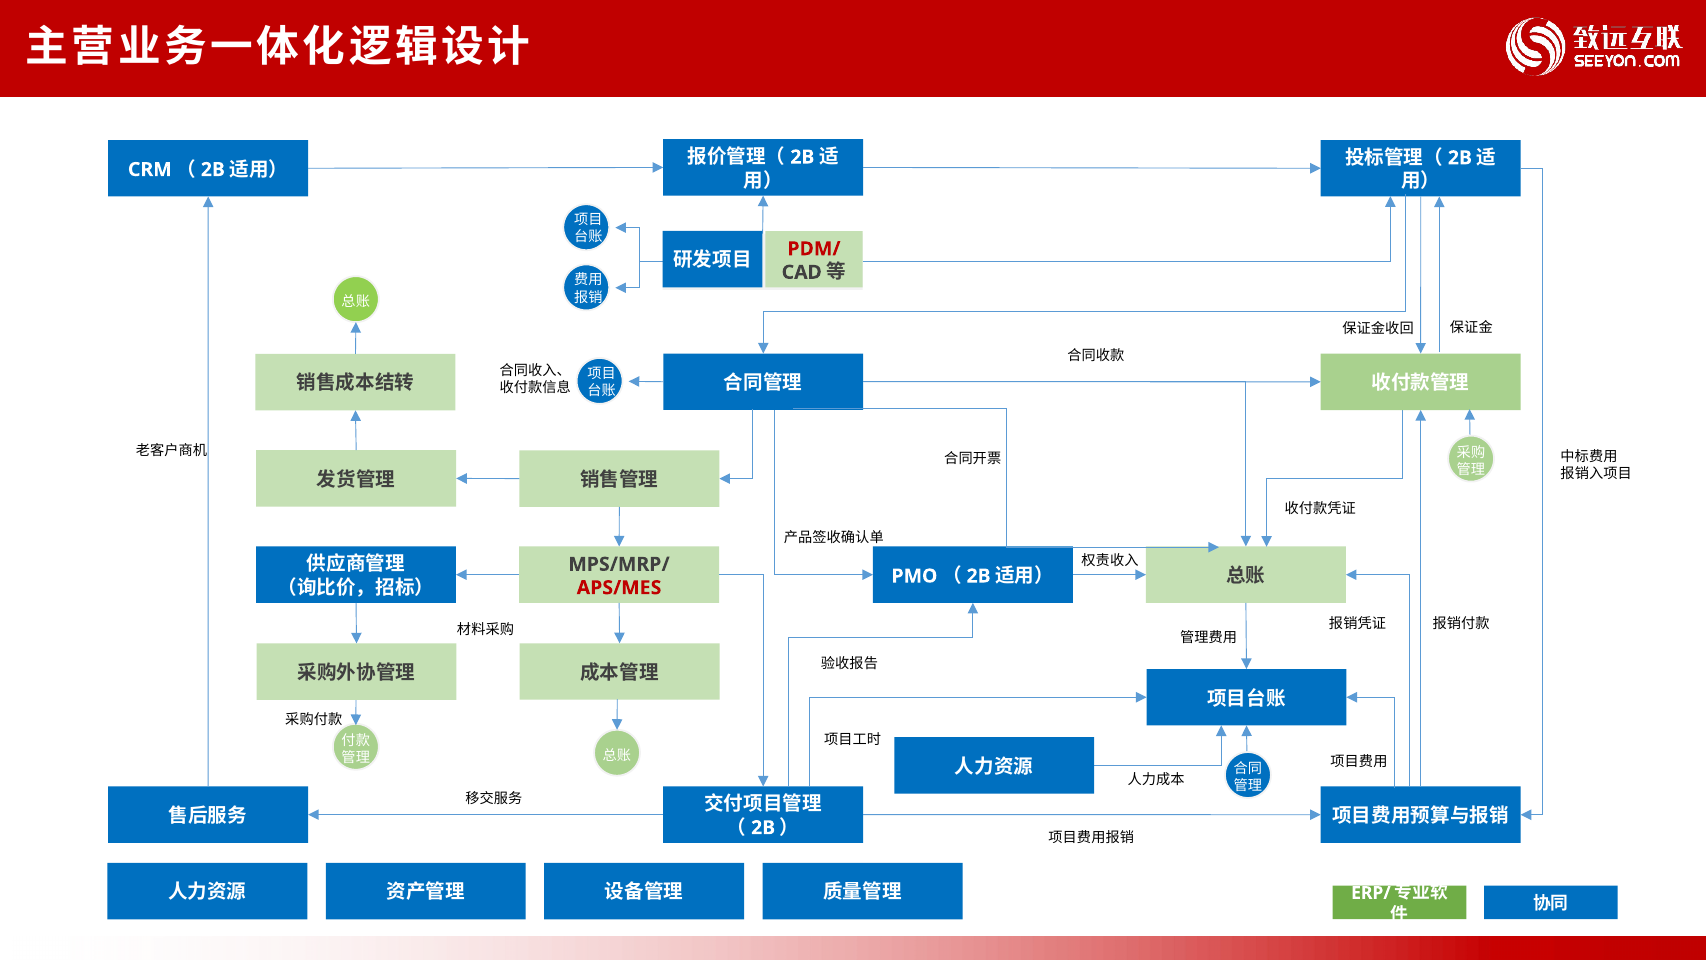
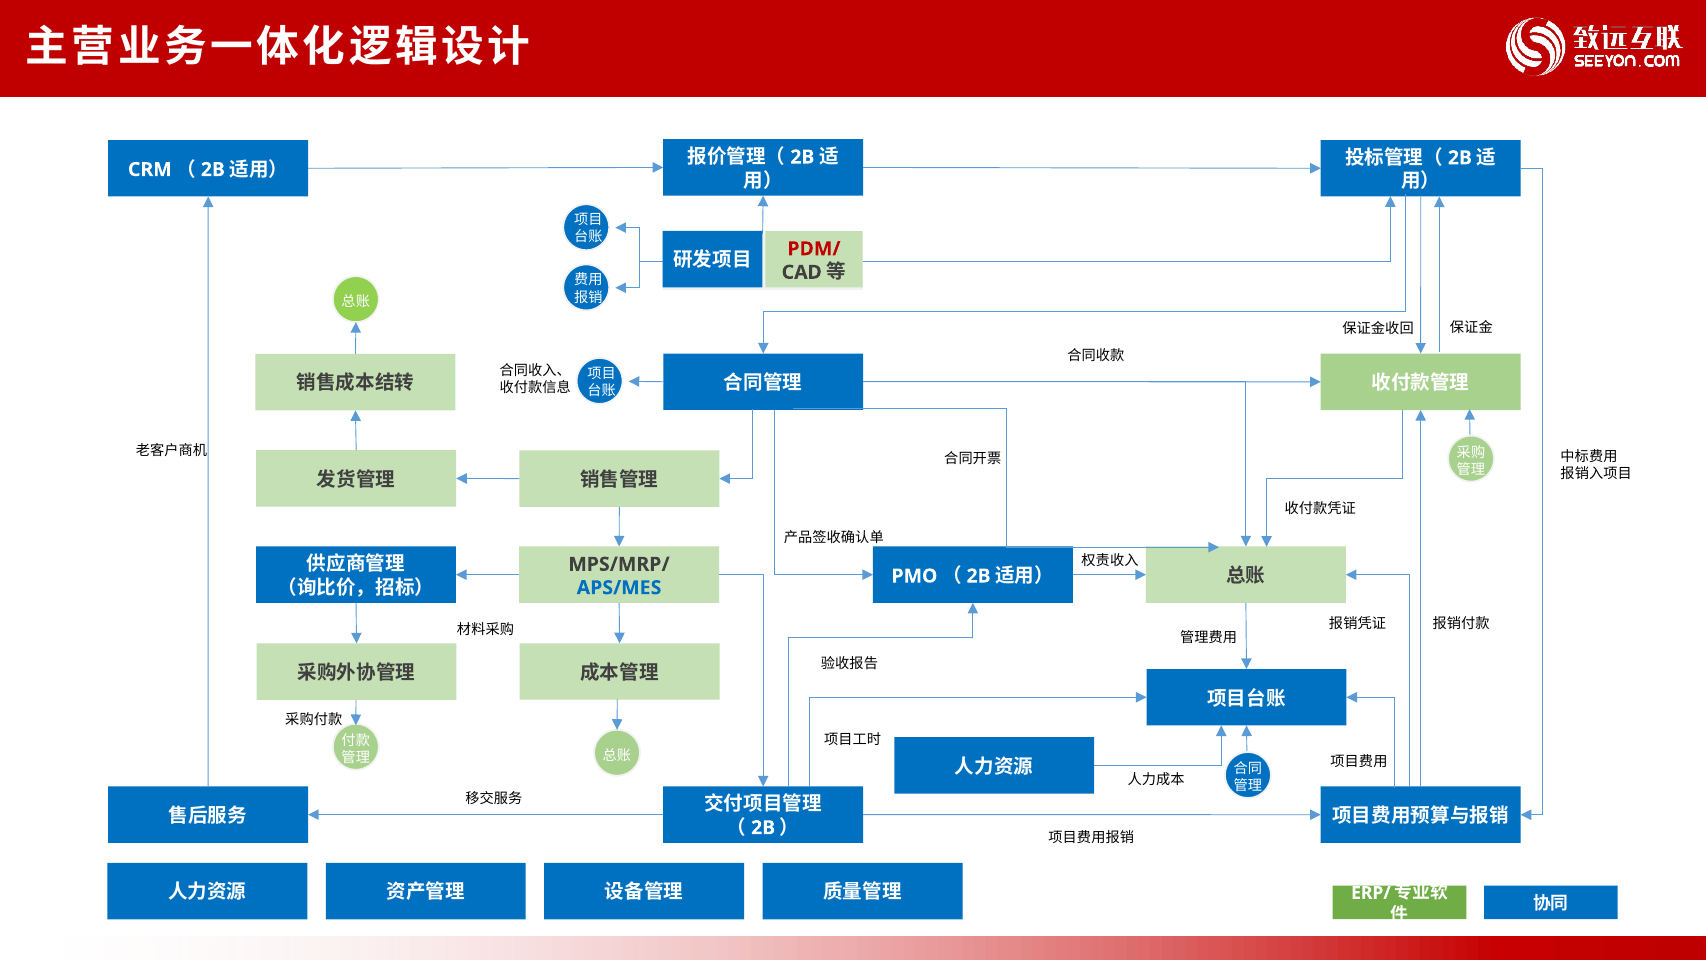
APS/MES colour: red -> blue (619, 588)
